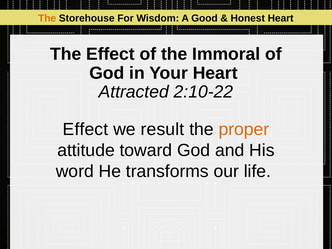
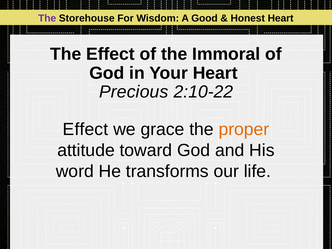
The colour: orange -> purple (47, 18)
Attracted: Attracted -> Precious (134, 92)
result: result -> grace (163, 129)
